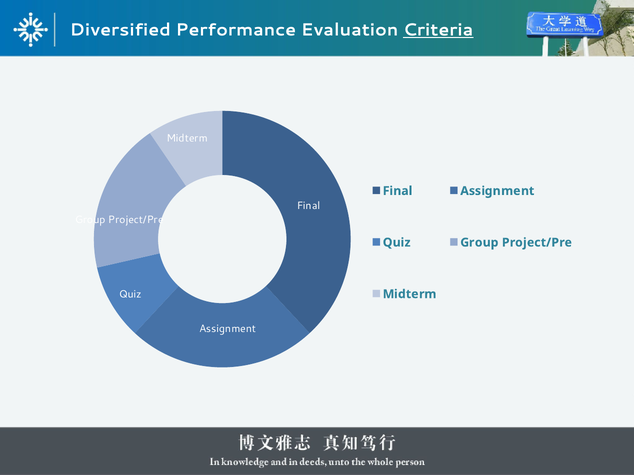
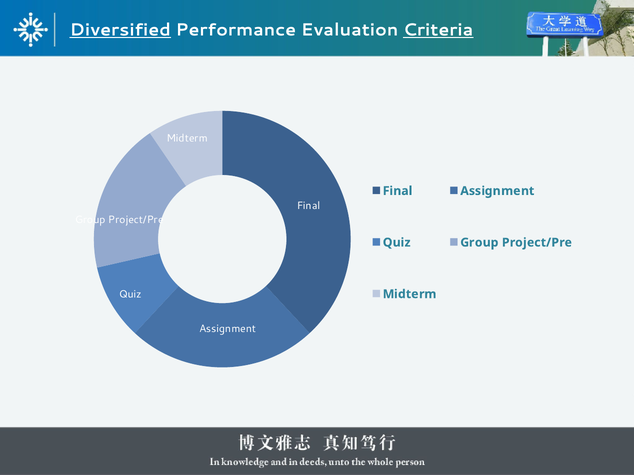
Diversified underline: none -> present (120, 30)
